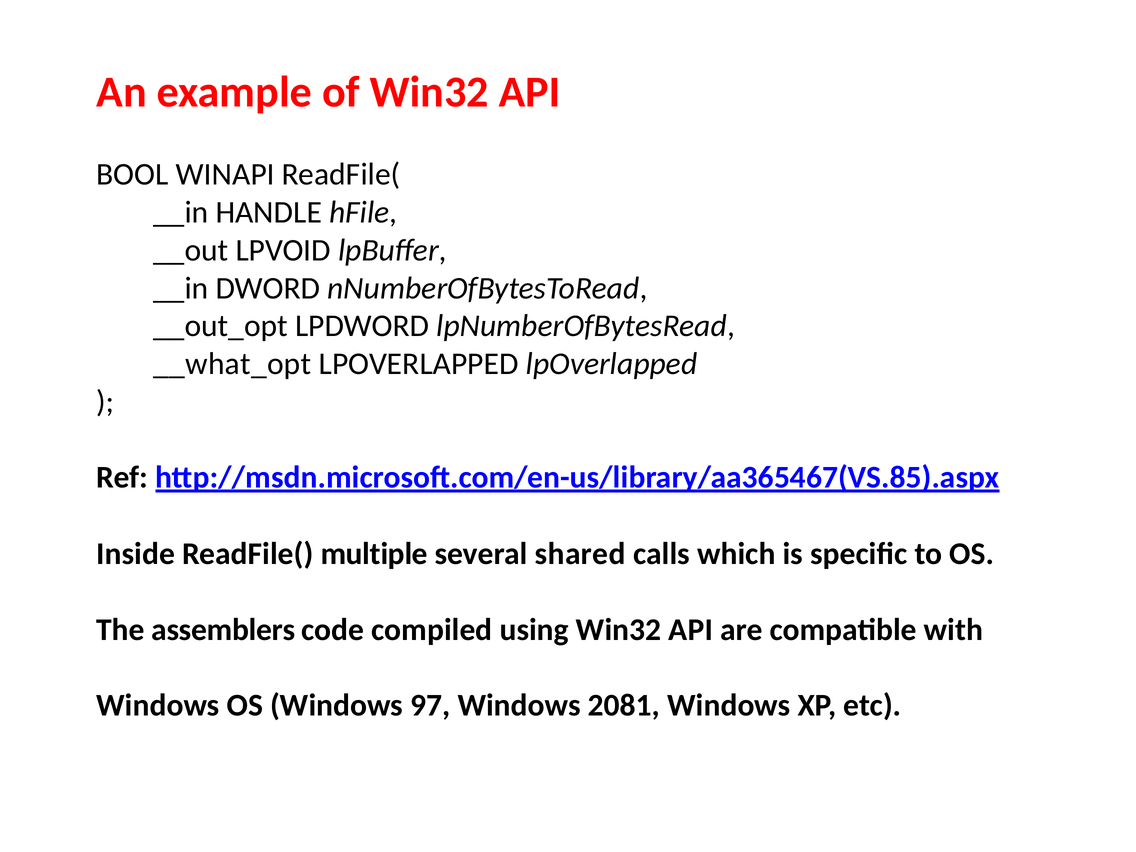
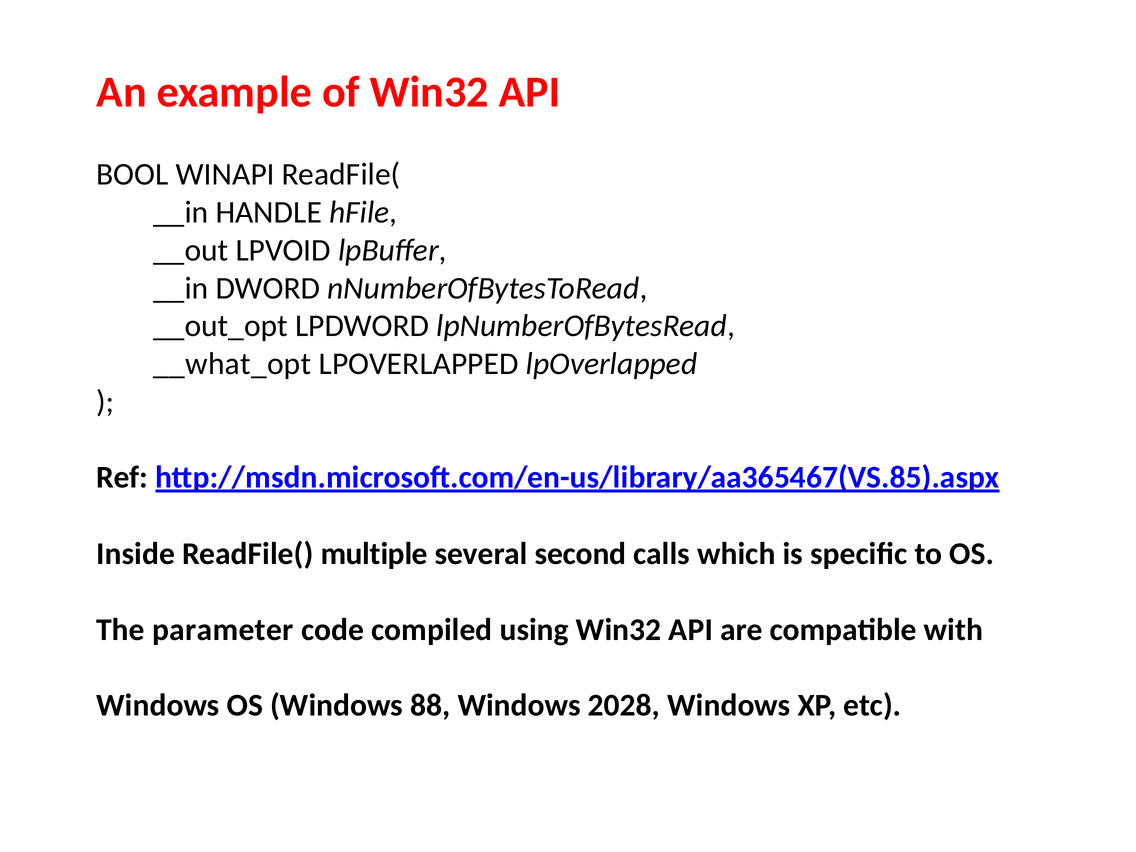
shared: shared -> second (580, 554)
assemblers: assemblers -> parameter (223, 630)
97: 97 -> 88 (430, 706)
2081: 2081 -> 2028 (624, 706)
